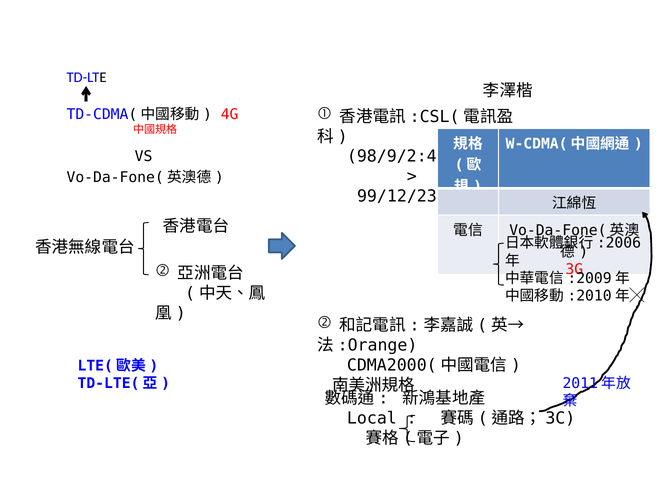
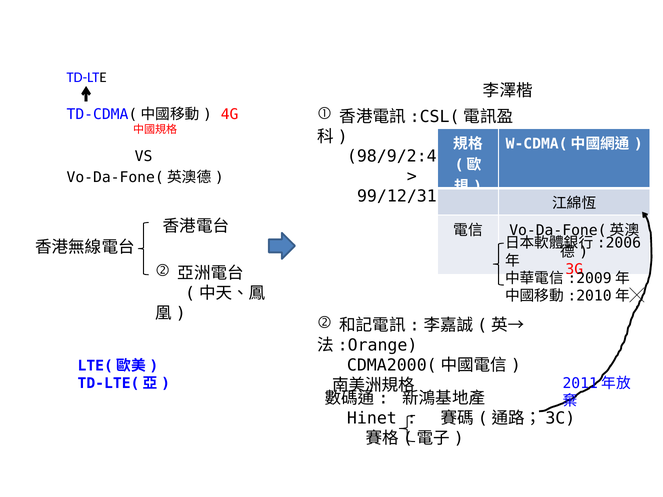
99/12/23: 99/12/23 -> 99/12/31 (397, 196)
Local: Local -> Hinet (372, 419)
